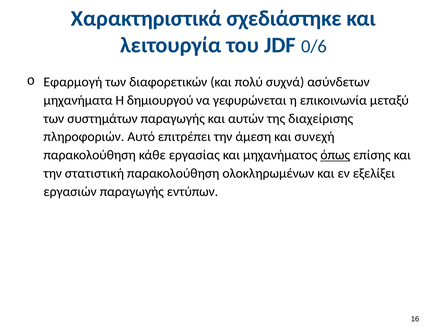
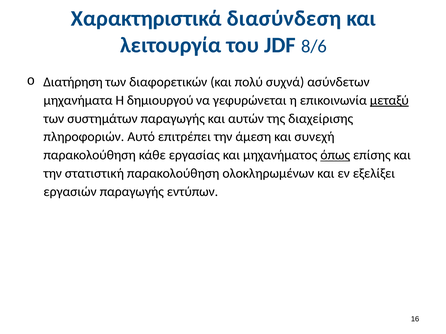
σχεδιάστηκε: σχεδιάστηκε -> διασύνδεση (284, 18)
0/6: 0/6 -> 8/6 (314, 46)
Εφαρμογή: Εφαρμογή -> Διατήρηση (73, 82)
μεταξύ underline: none -> present (389, 100)
